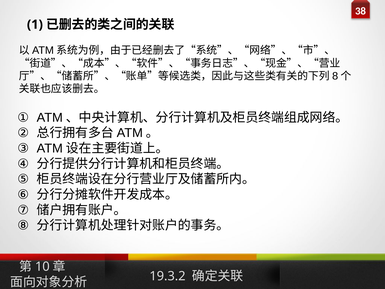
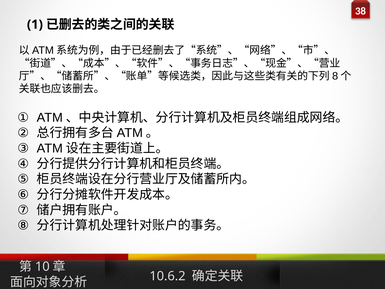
19.3.2: 19.3.2 -> 10.6.2 (167, 276)
